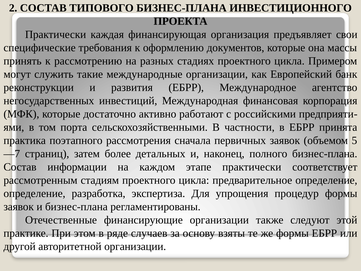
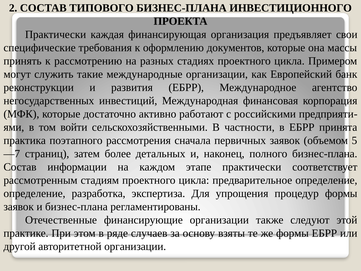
порта: порта -> войти (74, 127)
